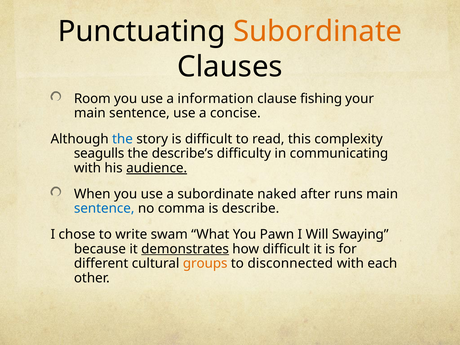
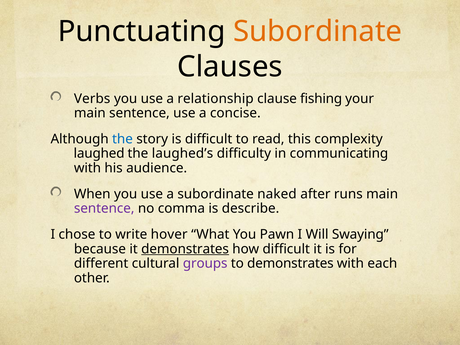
Room: Room -> Verbs (92, 99)
information: information -> relationship (216, 99)
seagulls: seagulls -> laughed (99, 154)
describe’s: describe’s -> laughed’s (182, 154)
audience underline: present -> none (157, 168)
sentence colour: blue -> purple (104, 209)
swam: swam -> hover (169, 234)
groups colour: orange -> purple (205, 263)
to disconnected: disconnected -> demonstrates (290, 263)
